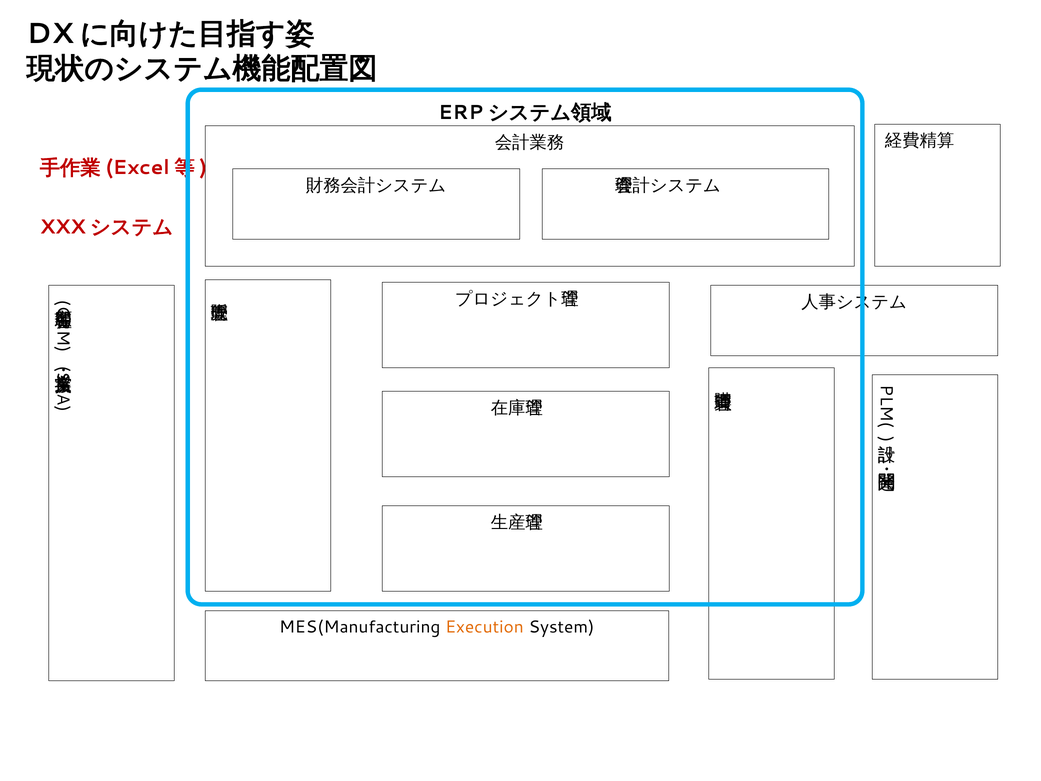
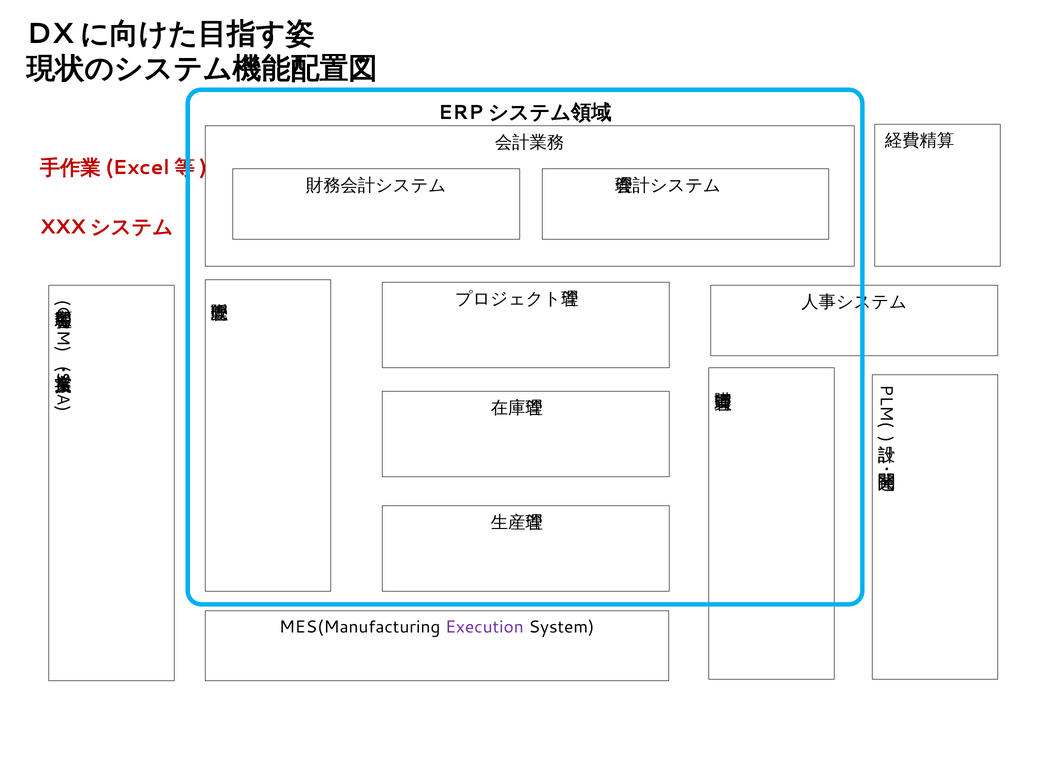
Execution colour: orange -> purple (484, 627)
